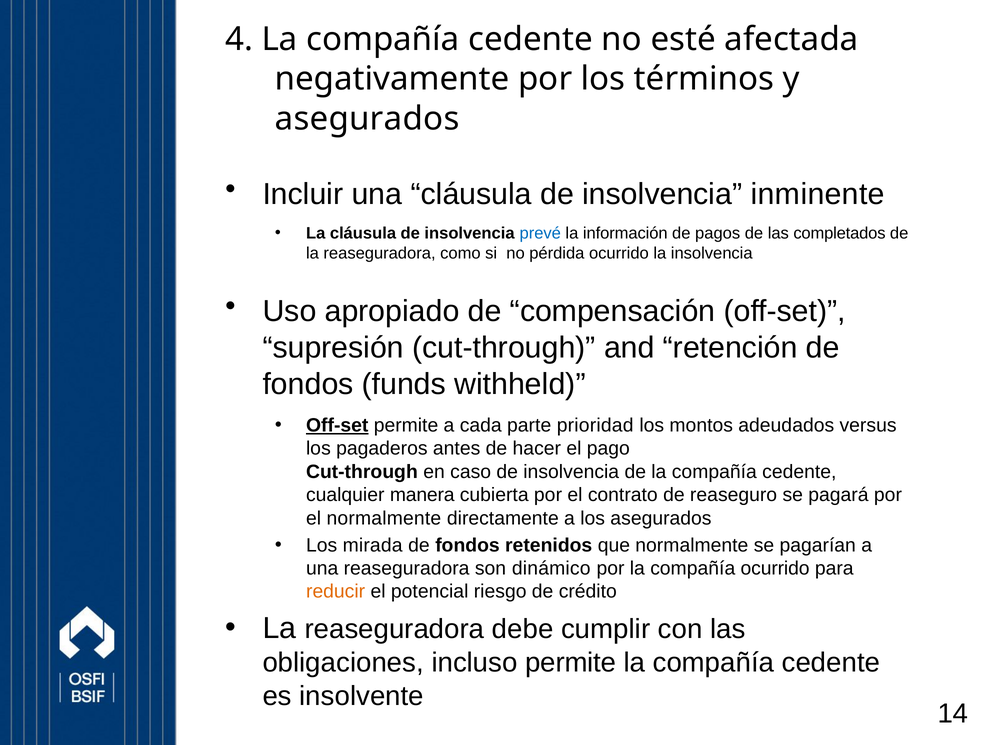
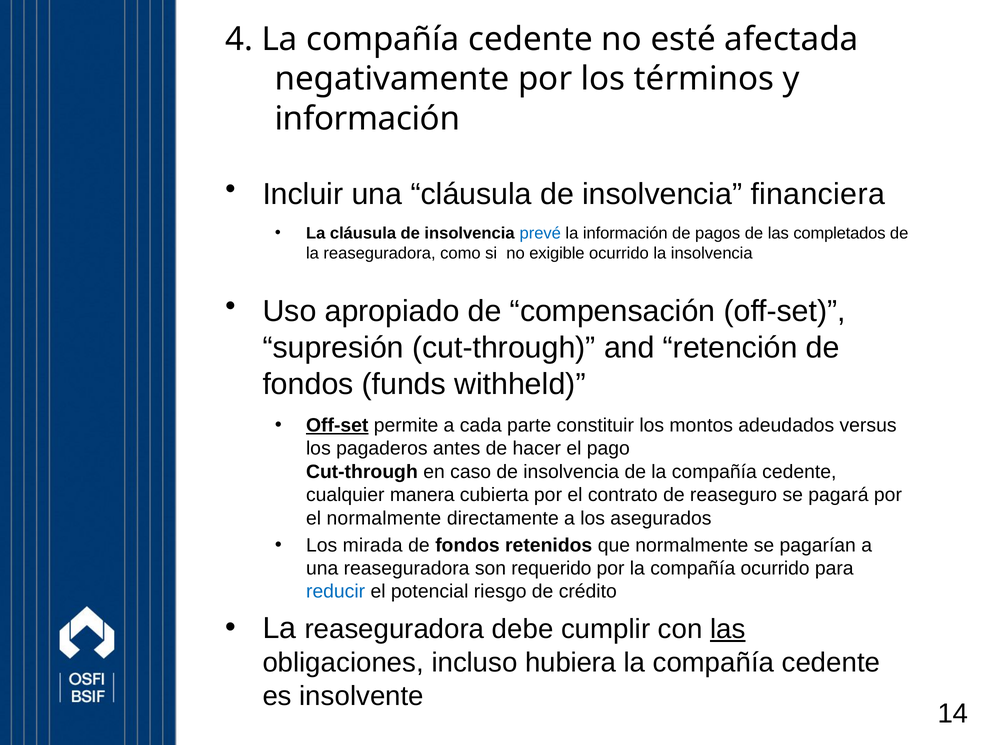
asegurados: asegurados -> información (367, 119)
inminente: inminente -> financiera (818, 195)
pérdida: pérdida -> exigible (557, 253)
prioridad: prioridad -> constituir (595, 426)
dinámico: dinámico -> requerido (551, 569)
reducir colour: orange -> blue (336, 592)
las underline: none -> present (728, 630)
incluso permite: permite -> hubiera (571, 663)
